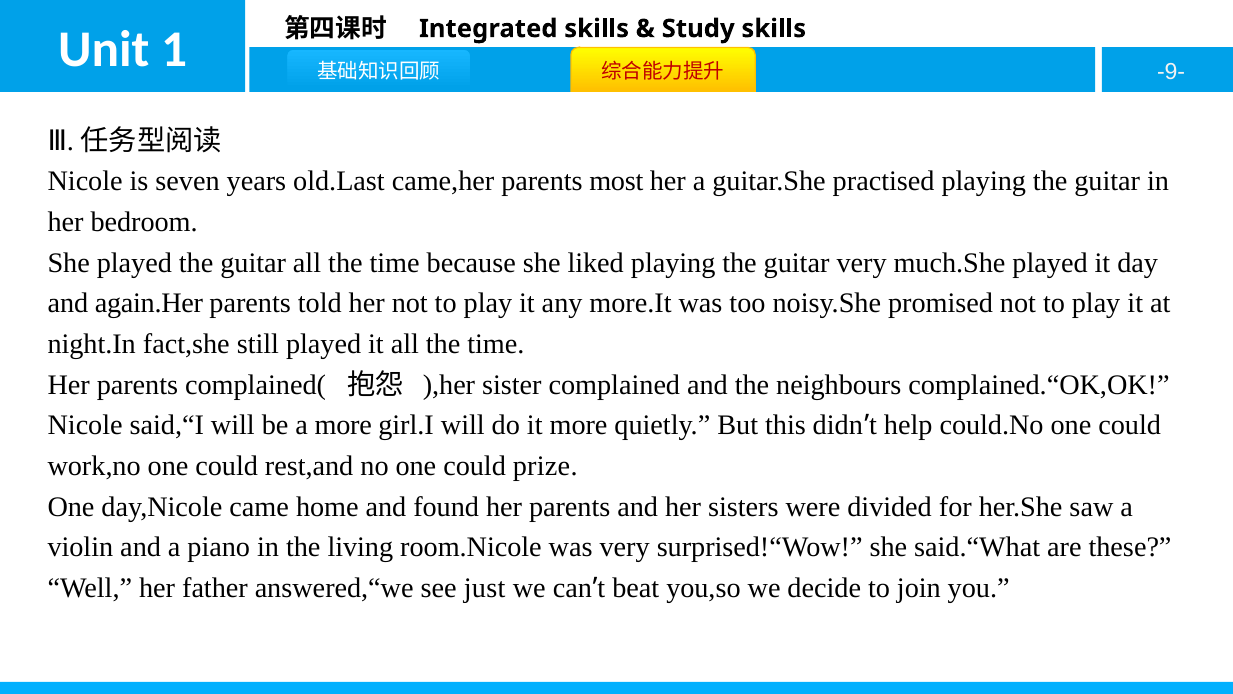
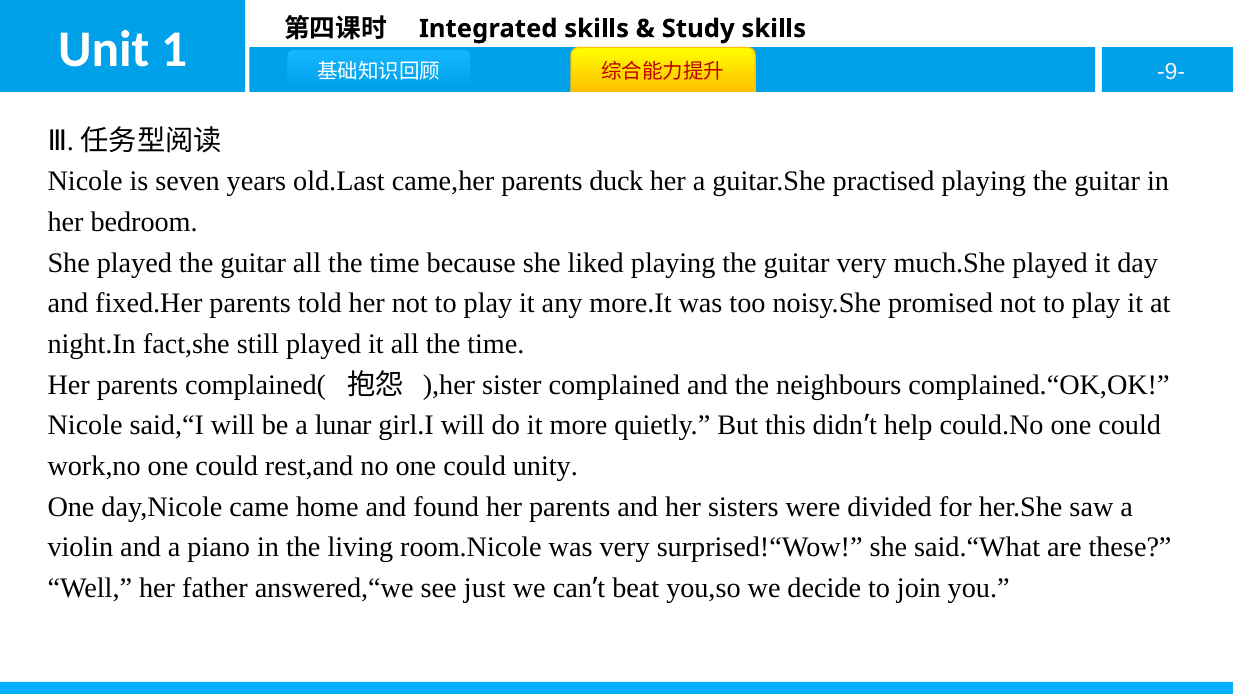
most: most -> duck (616, 181)
again.Her: again.Her -> fixed.Her (149, 303)
a more: more -> lunar (343, 425)
prize: prize -> unity (545, 466)
